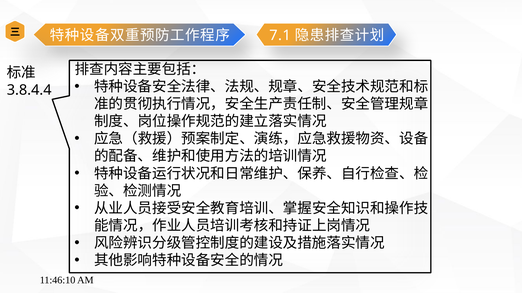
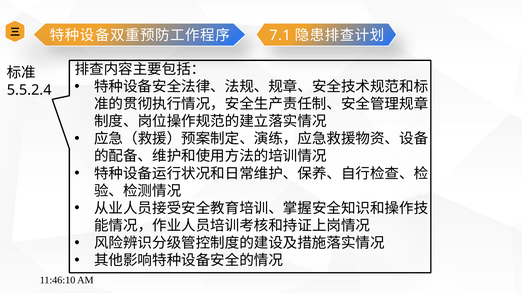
3.8.4.4: 3.8.4.4 -> 5.5.2.4 (29, 90)
